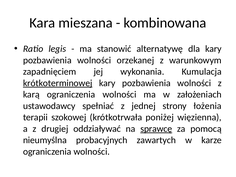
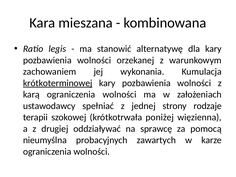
zapadnięciem: zapadnięciem -> zachowaniem (50, 72)
łożenia: łożenia -> rodzaje (208, 106)
sprawcę underline: present -> none (156, 129)
